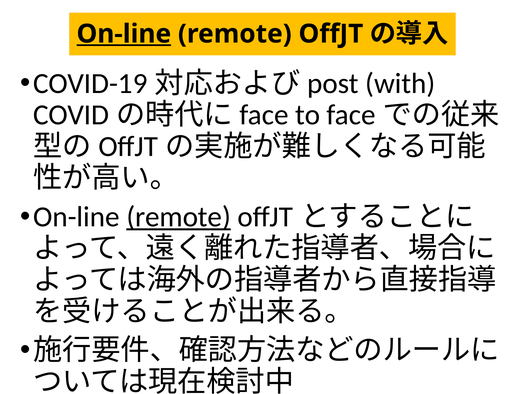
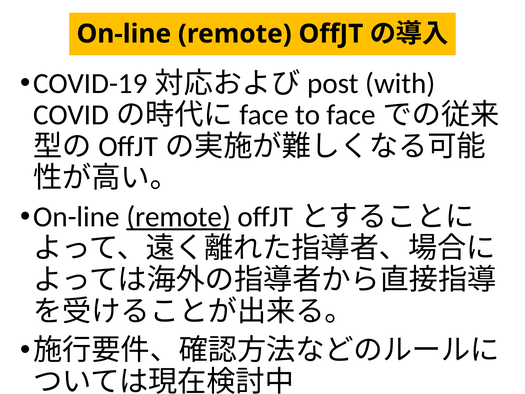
On-line underline: present -> none (124, 34)
